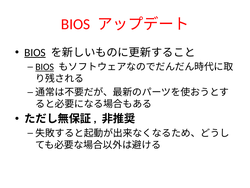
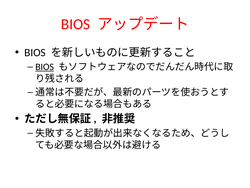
BIOS underline: present -> none (35, 52)
